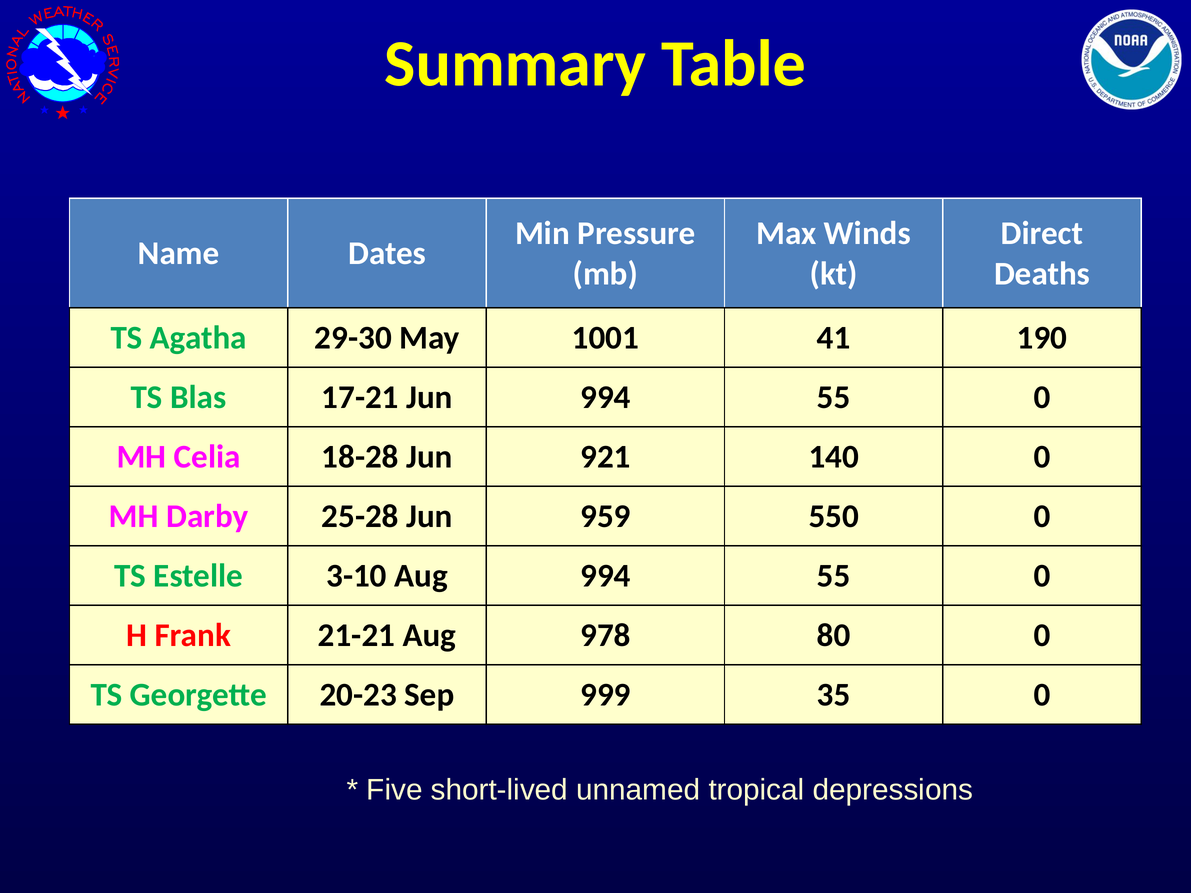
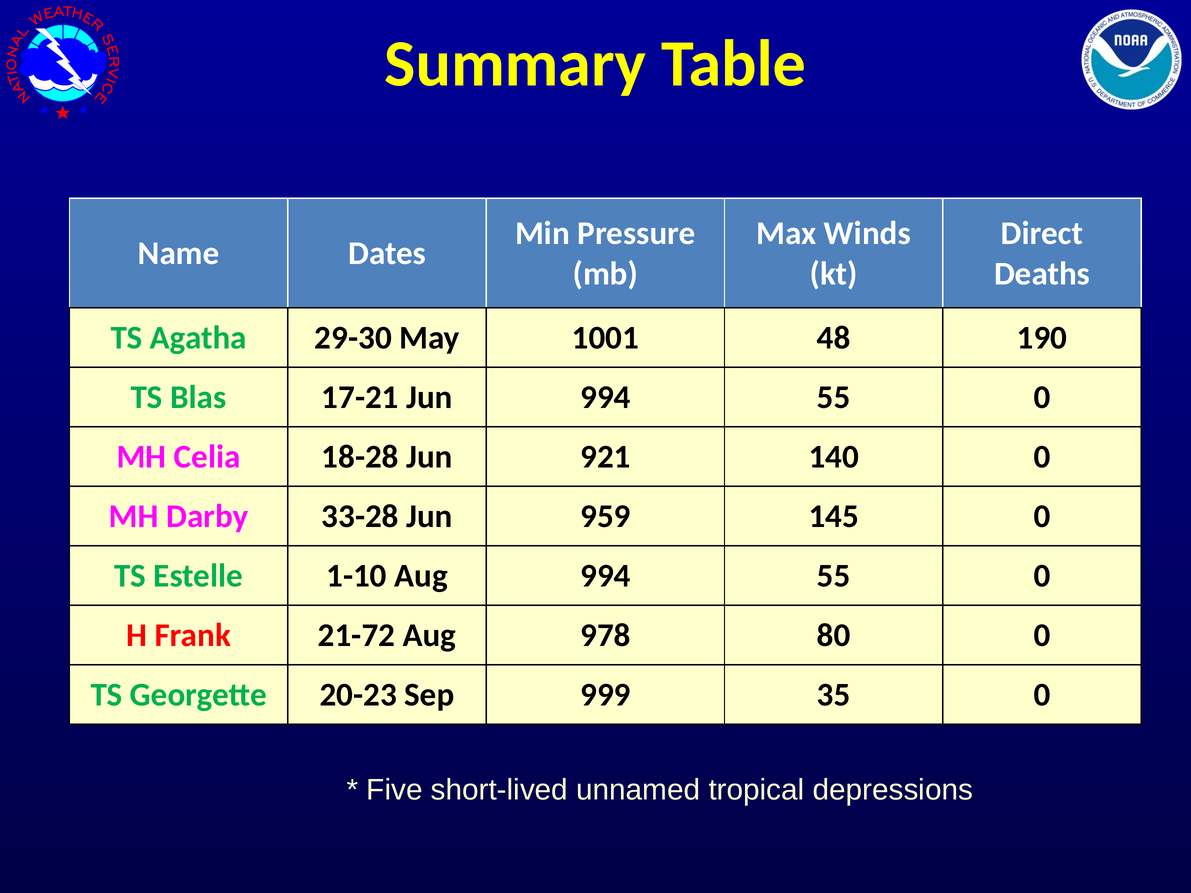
41: 41 -> 48 (834, 338)
25-28: 25-28 -> 33-28 (360, 516)
550: 550 -> 145 (834, 516)
3-10: 3-10 -> 1-10 (357, 576)
21-21: 21-21 -> 21-72 (356, 636)
